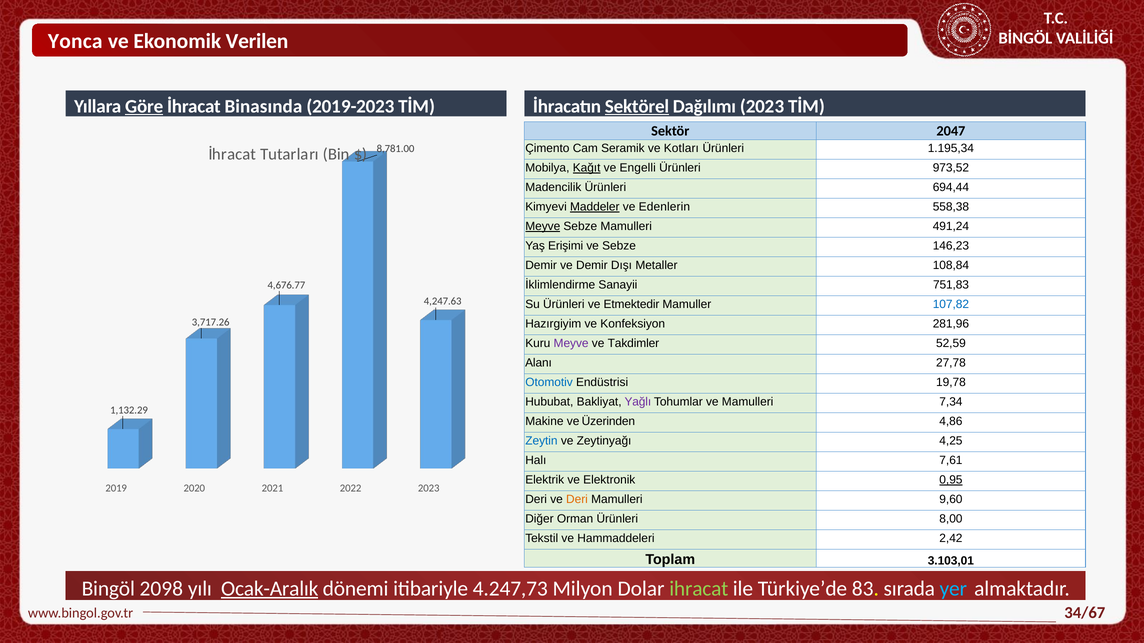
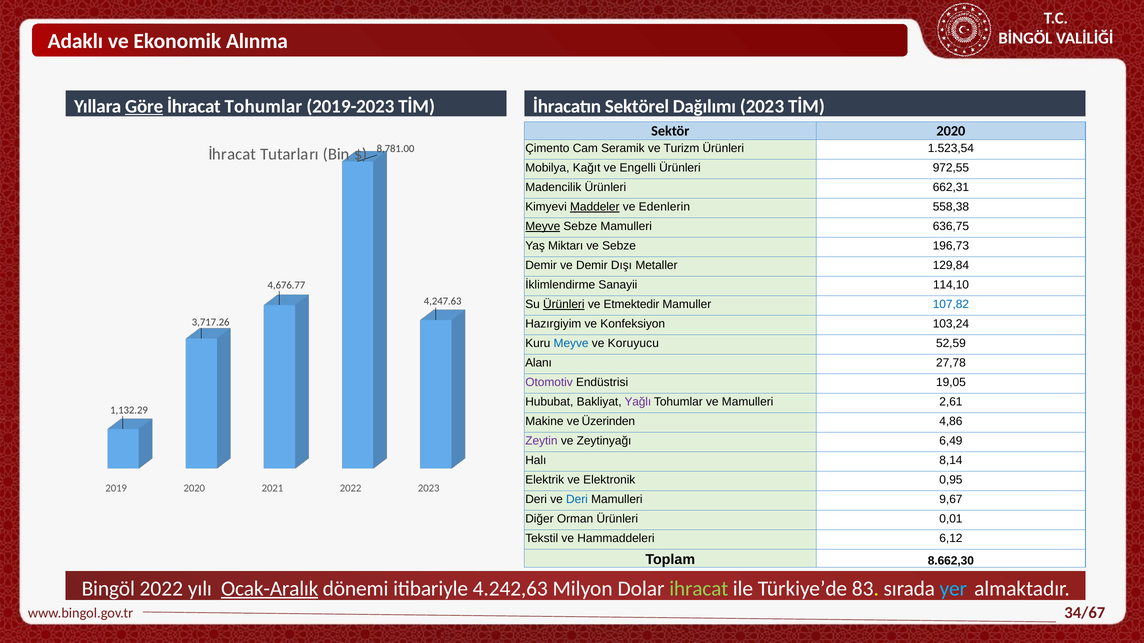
Yonca: Yonca -> Adaklı (75, 41)
Verilen: Verilen -> Alınma (257, 41)
İhracat Binasında: Binasında -> Tohumlar (263, 106)
Sektörel underline: present -> none (637, 106)
Sektör 2047: 2047 -> 2020 (951, 131)
Kotları: Kotları -> Turizm (681, 148)
1.195,34: 1.195,34 -> 1.523,54 (951, 148)
Kağıt underline: present -> none (587, 168)
973,52: 973,52 -> 972,55 (951, 168)
694,44: 694,44 -> 662,31 (951, 187)
491,24: 491,24 -> 636,75 (951, 227)
Erişimi: Erişimi -> Miktarı (566, 246)
146,23: 146,23 -> 196,73 (951, 246)
108,84: 108,84 -> 129,84 (951, 266)
751,83: 751,83 -> 114,10 (951, 285)
Ürünleri underline: none -> present (564, 305)
281,96: 281,96 -> 103,24 (951, 324)
Meyve colour: purple -> blue (571, 344)
Takdimler: Takdimler -> Koruyucu (633, 344)
Otomotiv colour: blue -> purple (549, 383)
19,78: 19,78 -> 19,05 (951, 383)
7,34: 7,34 -> 2,61 (951, 402)
Zeytin colour: blue -> purple (541, 441)
4,25: 4,25 -> 6,49 (951, 441)
7,61: 7,61 -> 8,14 (951, 461)
0,95 underline: present -> none (951, 480)
Deri colour: orange -> blue (577, 500)
9,60: 9,60 -> 9,67 (951, 500)
8,00: 8,00 -> 0,01 (951, 519)
2,42: 2,42 -> 6,12 (951, 539)
3.103,01: 3.103,01 -> 8.662,30 (951, 561)
Bingöl 2098: 2098 -> 2022 (161, 589)
4.247,73: 4.247,73 -> 4.242,63 (510, 589)
